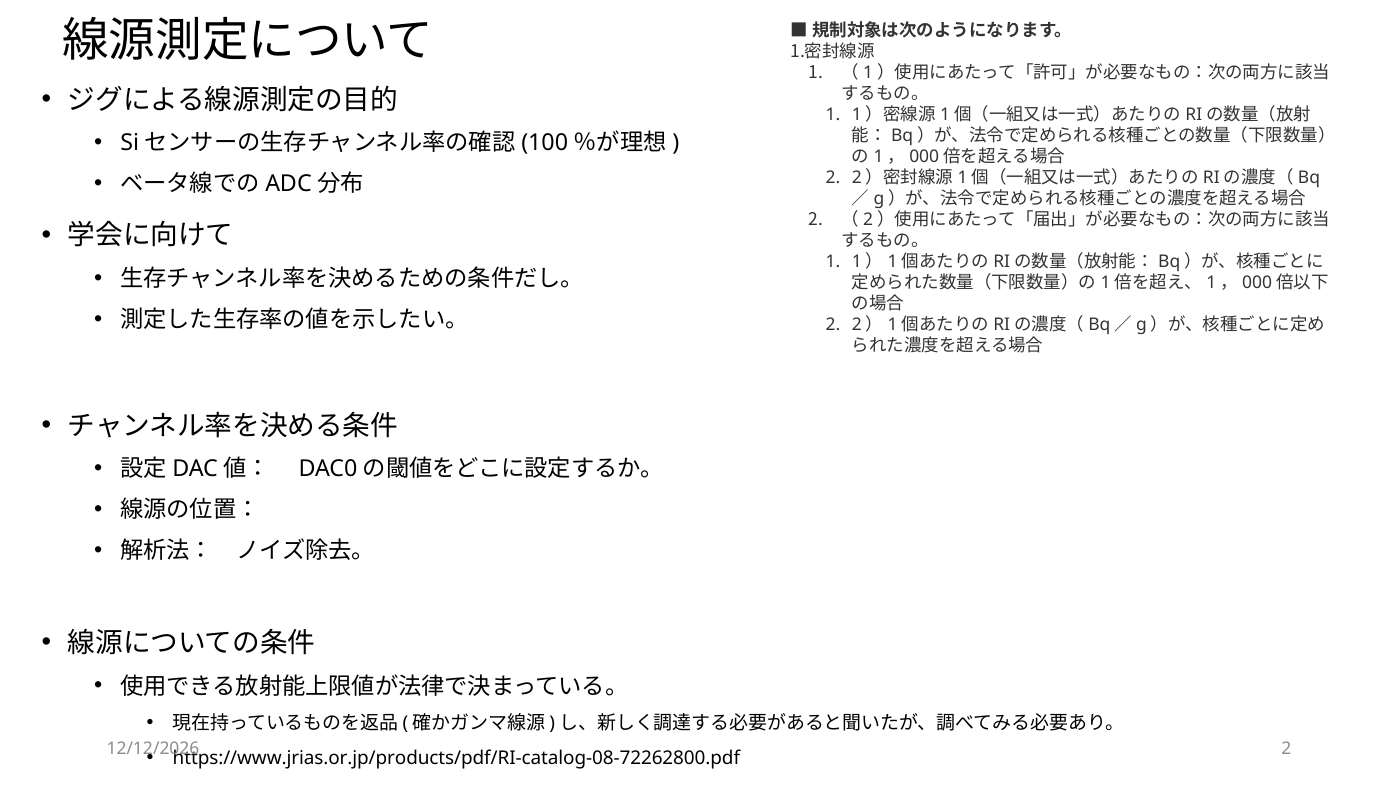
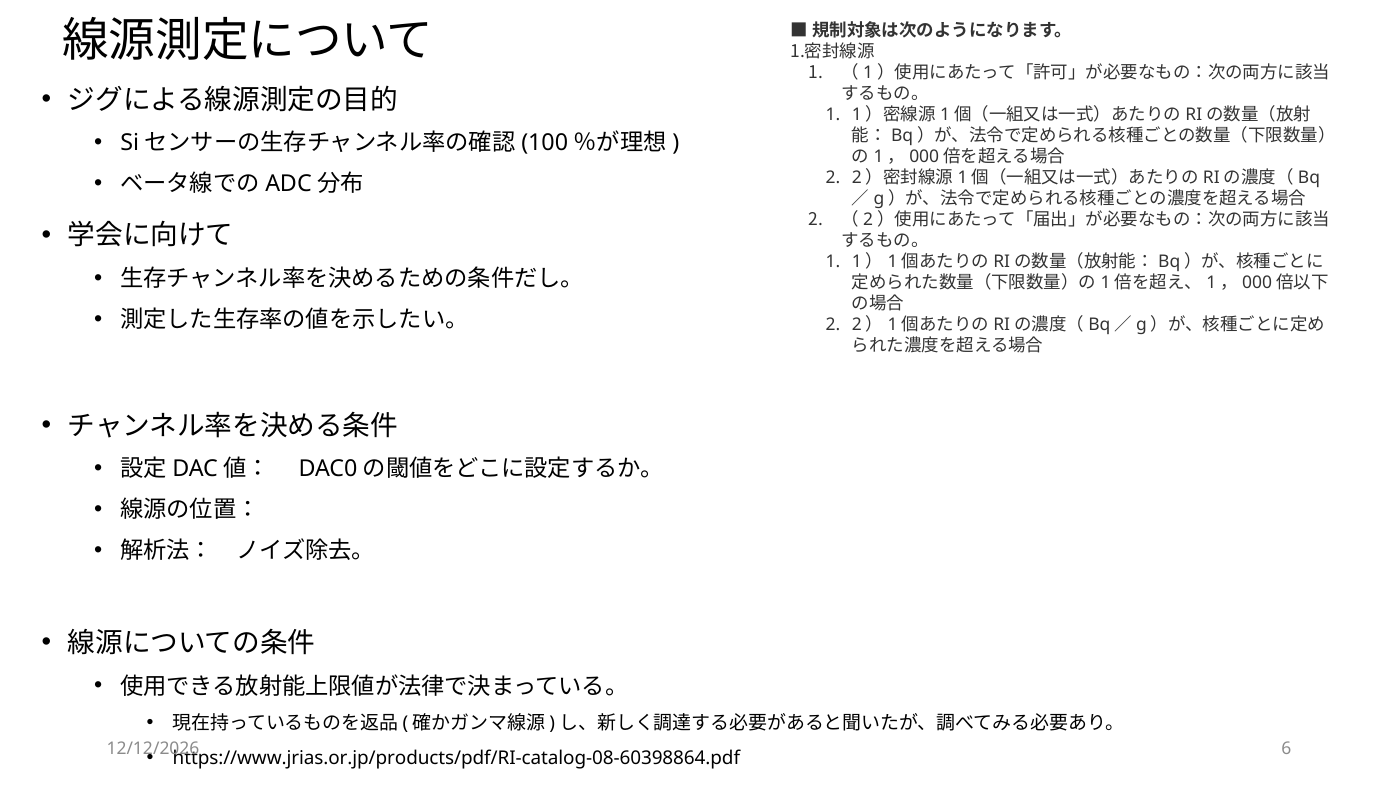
2: 2 -> 6 (1286, 750)
https://www.jrias.or.jp/products/pdf/RI-catalog-08-72262800.pdf: https://www.jrias.or.jp/products/pdf/RI-catalog-08-72262800.pdf -> https://www.jrias.or.jp/products/pdf/RI-catalog-08-60398864.pdf (456, 758)
